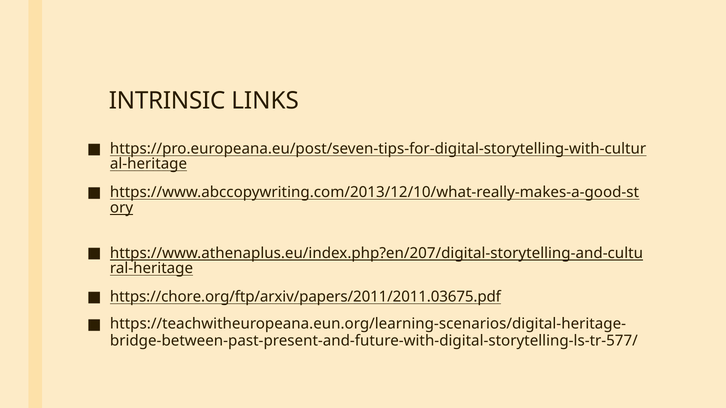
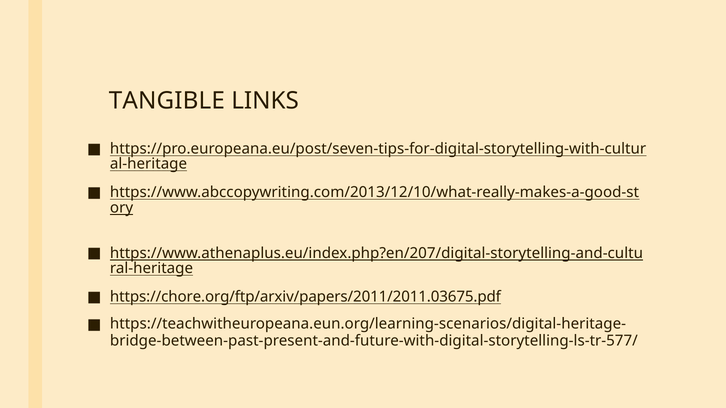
INTRINSIC: INTRINSIC -> TANGIBLE (167, 101)
